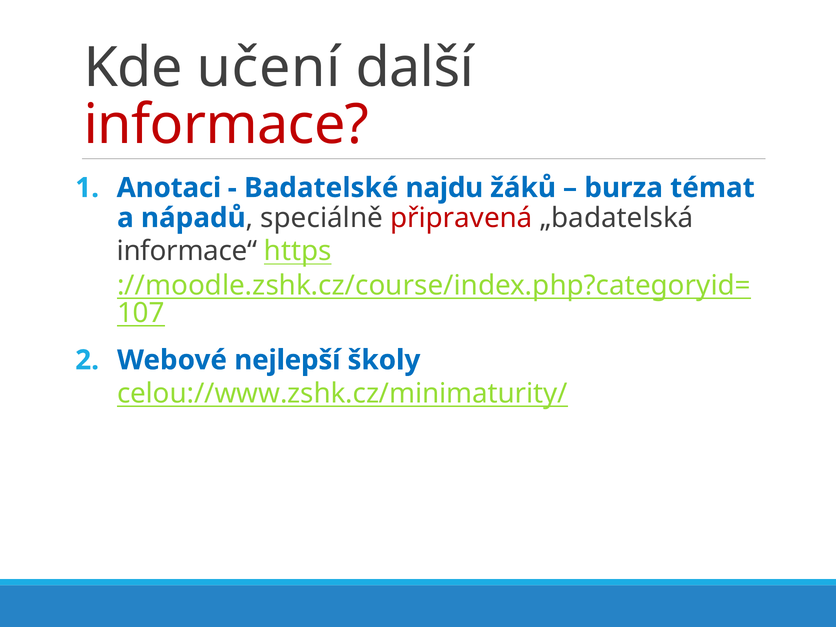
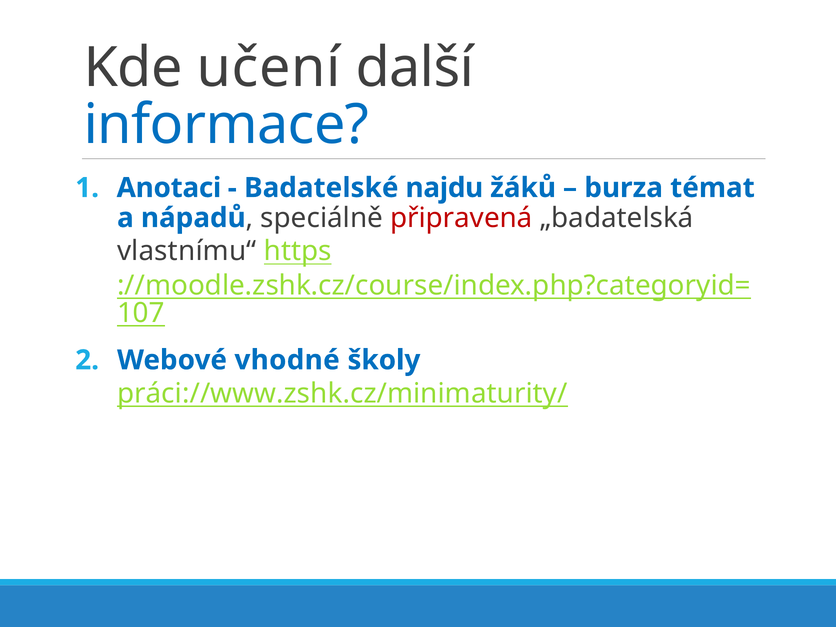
informace colour: red -> blue (226, 125)
informace“: informace“ -> vlastnímu“ (187, 251)
nejlepší: nejlepší -> vhodné (287, 360)
celou://www.zshk.cz/minimaturity/: celou://www.zshk.cz/minimaturity/ -> práci://www.zshk.cz/minimaturity/ (342, 393)
